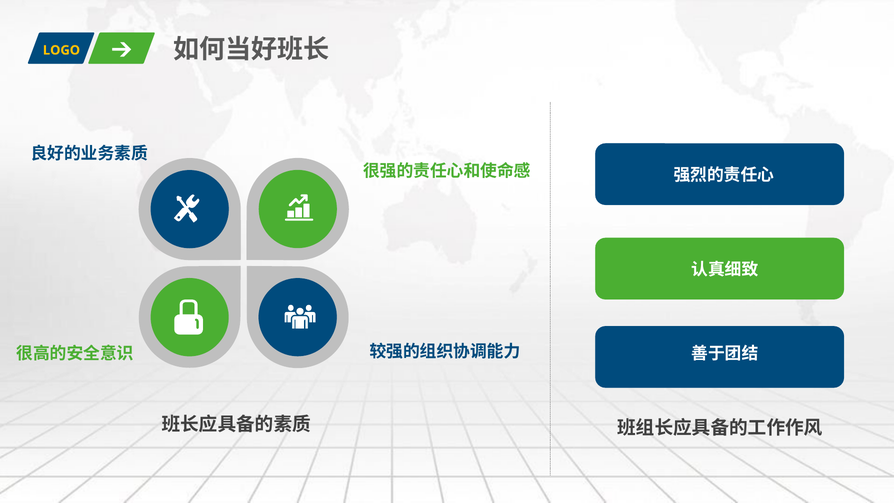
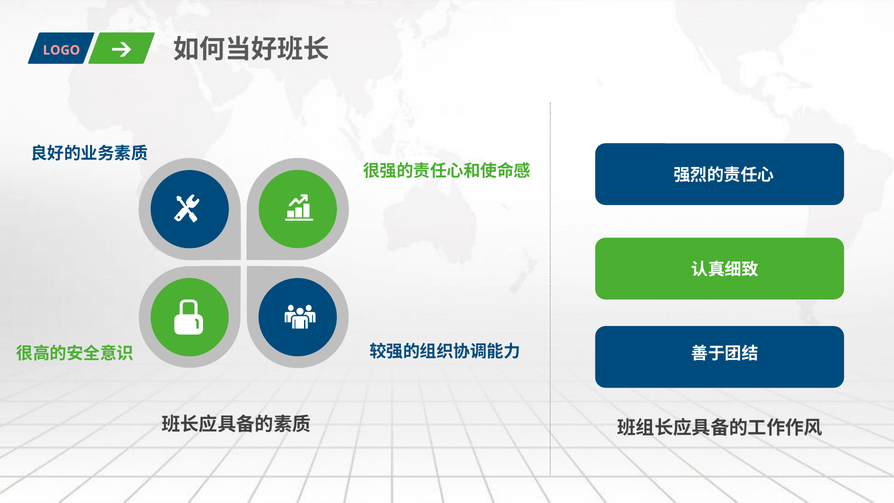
LOGO colour: yellow -> pink (61, 50)
